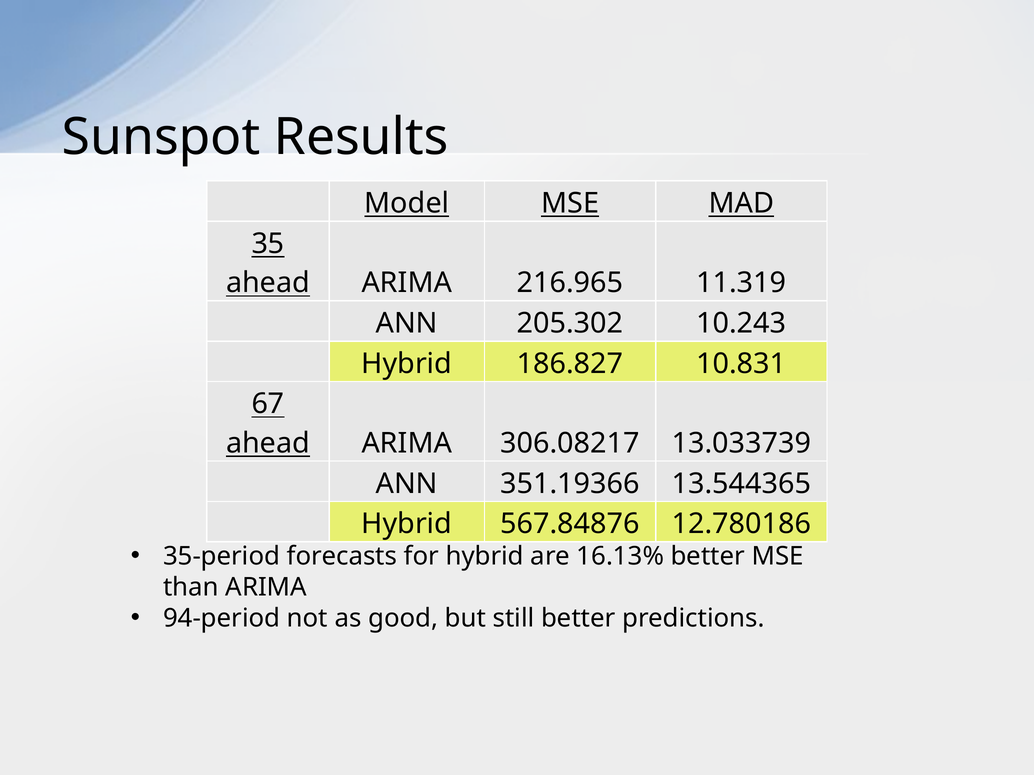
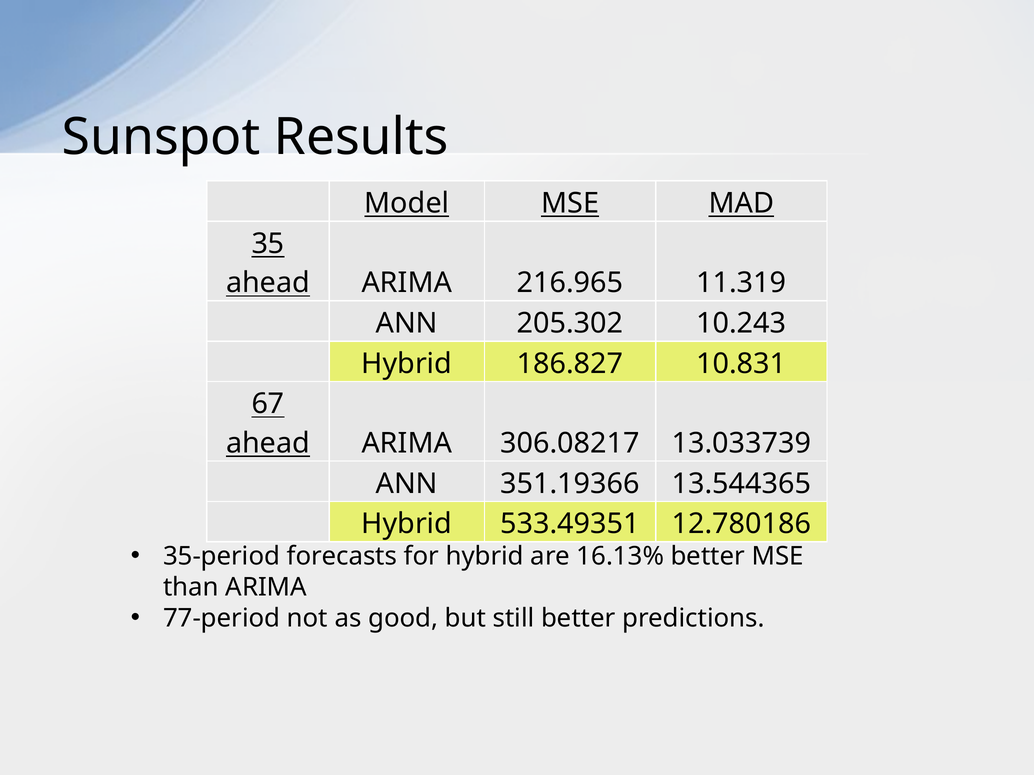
567.84876: 567.84876 -> 533.49351 (570, 524)
94-period: 94-period -> 77-period (222, 619)
